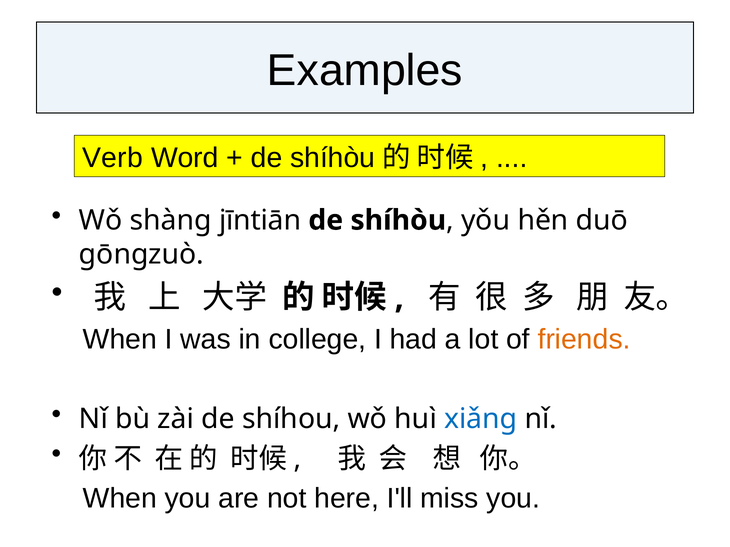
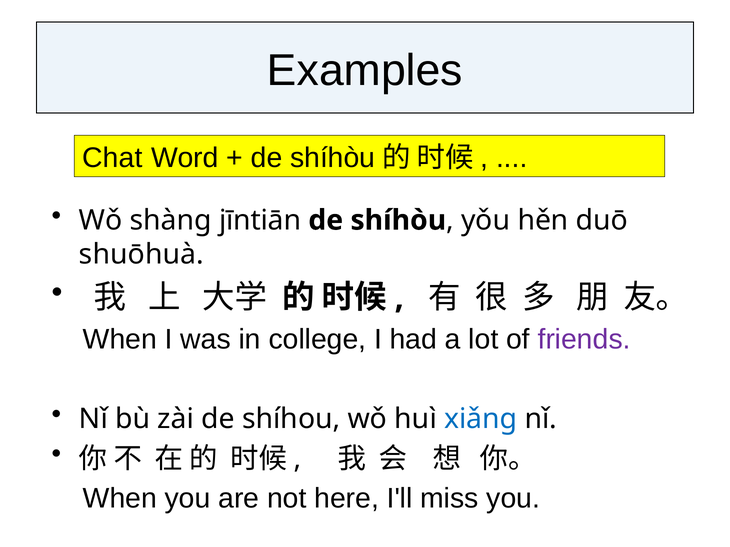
Verb: Verb -> Chat (112, 158)
gōngzuò: gōngzuò -> shuōhuà (141, 255)
friends colour: orange -> purple (584, 340)
